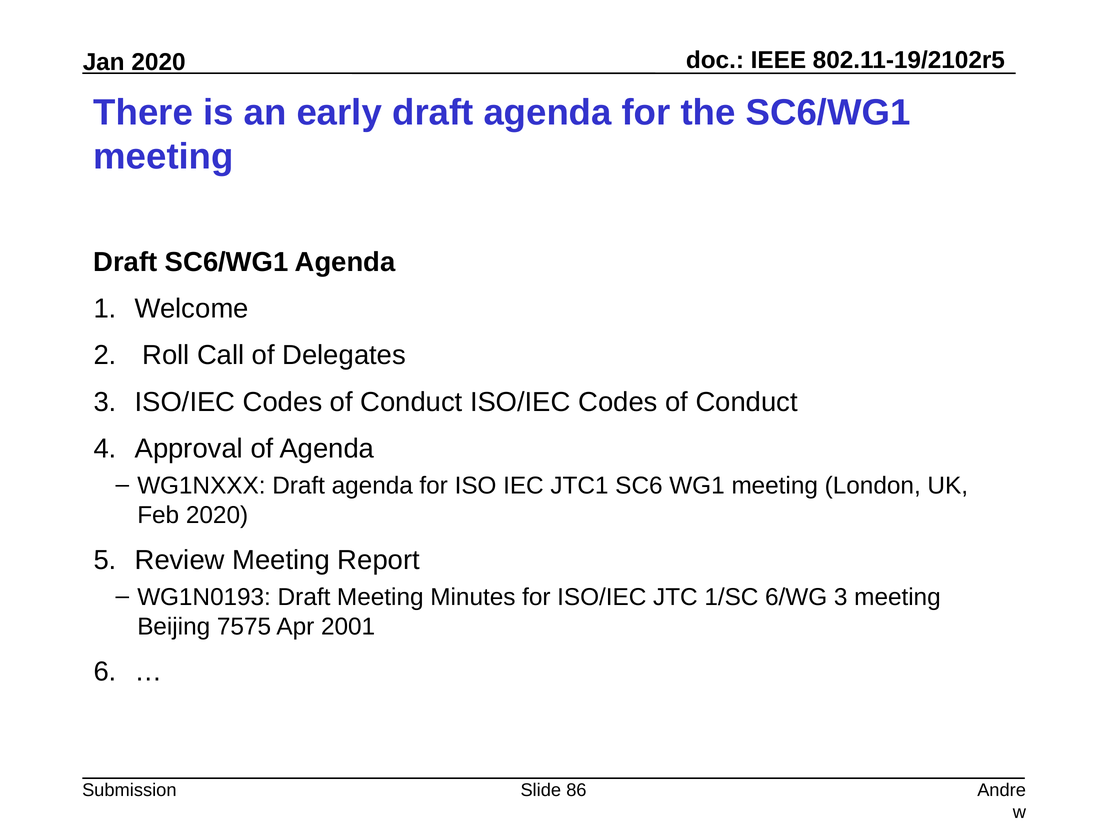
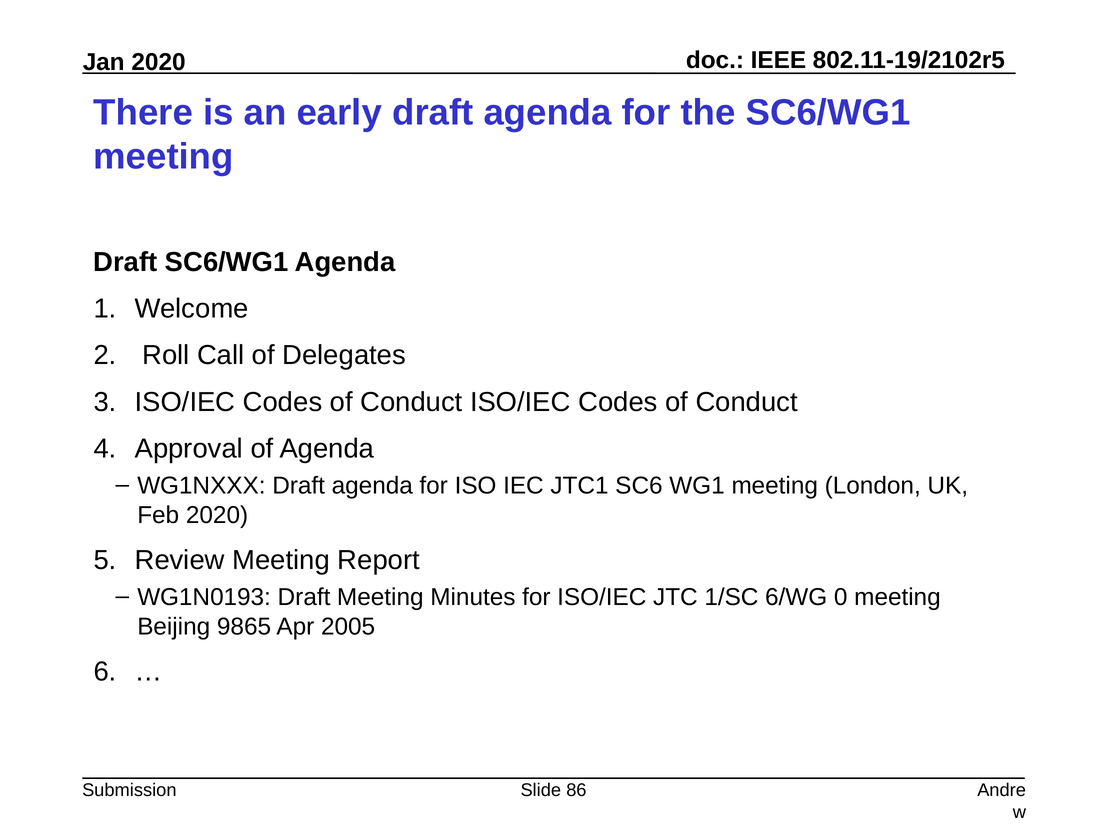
6/WG 3: 3 -> 0 (841, 597)
7575: 7575 -> 9865 (244, 626)
2001: 2001 -> 2005 (348, 626)
